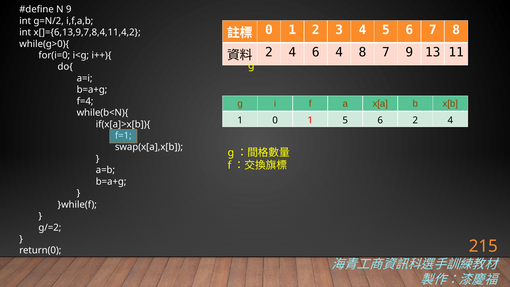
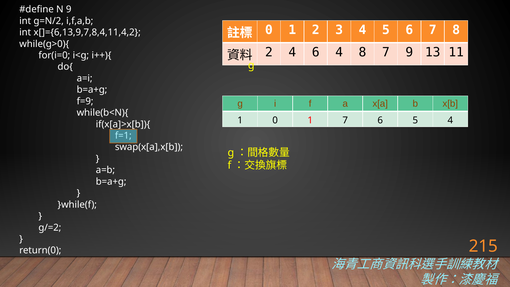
f=4: f=4 -> f=9 (85, 101)
1 5: 5 -> 7 (345, 120)
6 2: 2 -> 5 (415, 120)
